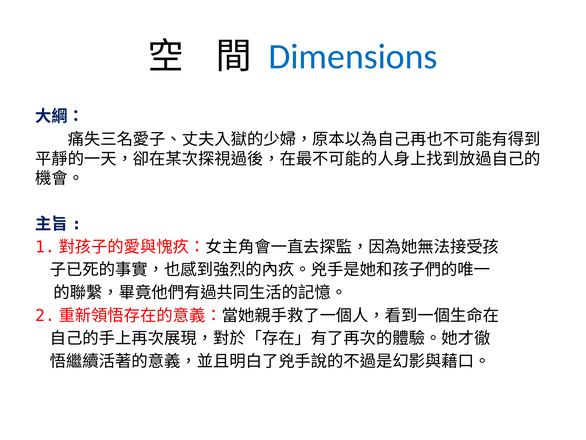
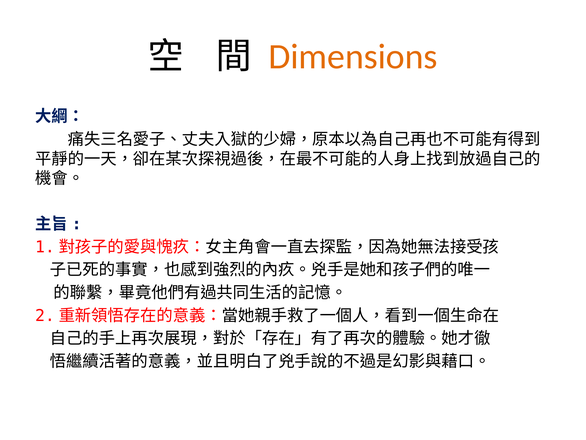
Dimensions colour: blue -> orange (353, 57)
